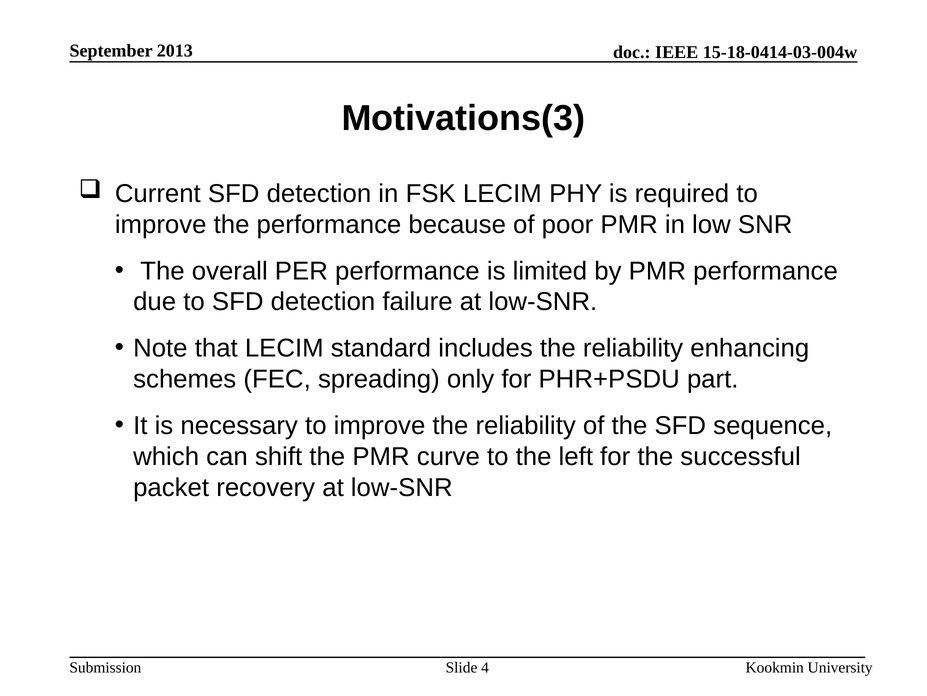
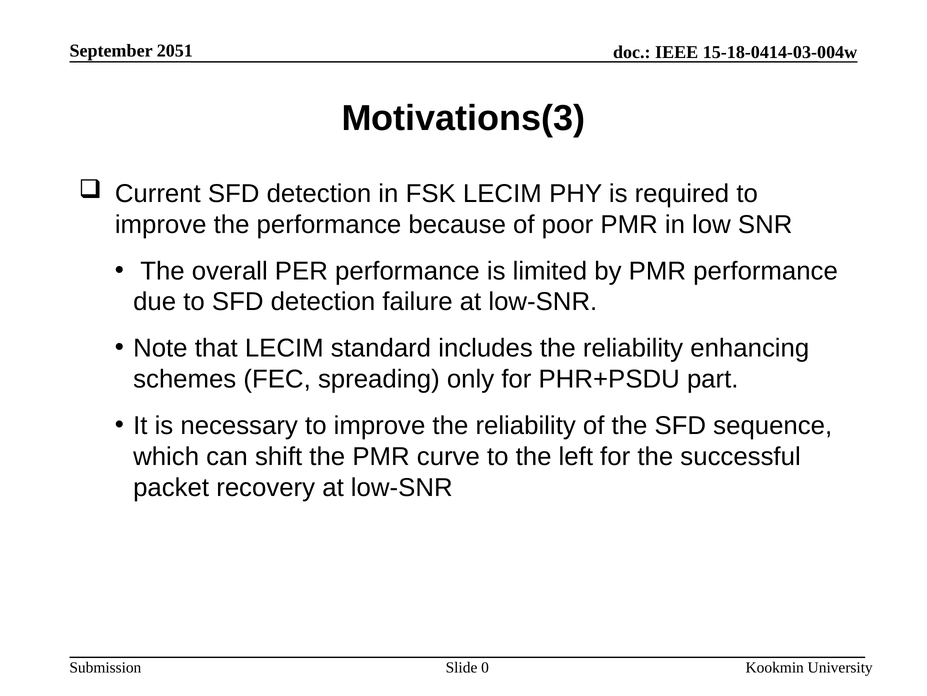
2013: 2013 -> 2051 (175, 51)
4: 4 -> 0 (485, 667)
